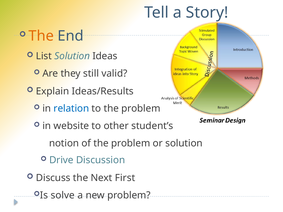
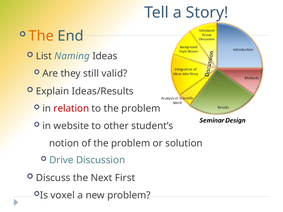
List Solution: Solution -> Naming (72, 56)
relation colour: blue -> red (71, 109)
solve: solve -> voxel (63, 195)
